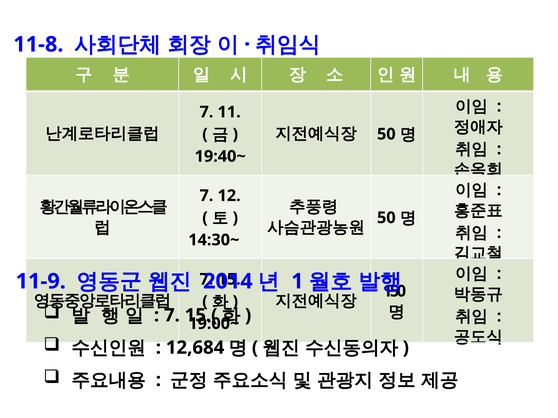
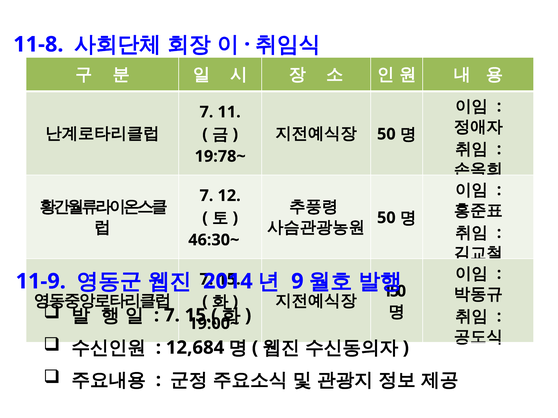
19:40~: 19:40~ -> 19:78~ (220, 157)
14:30~: 14:30~ -> 46:30~ (214, 240)
1: 1 -> 9 (297, 282)
